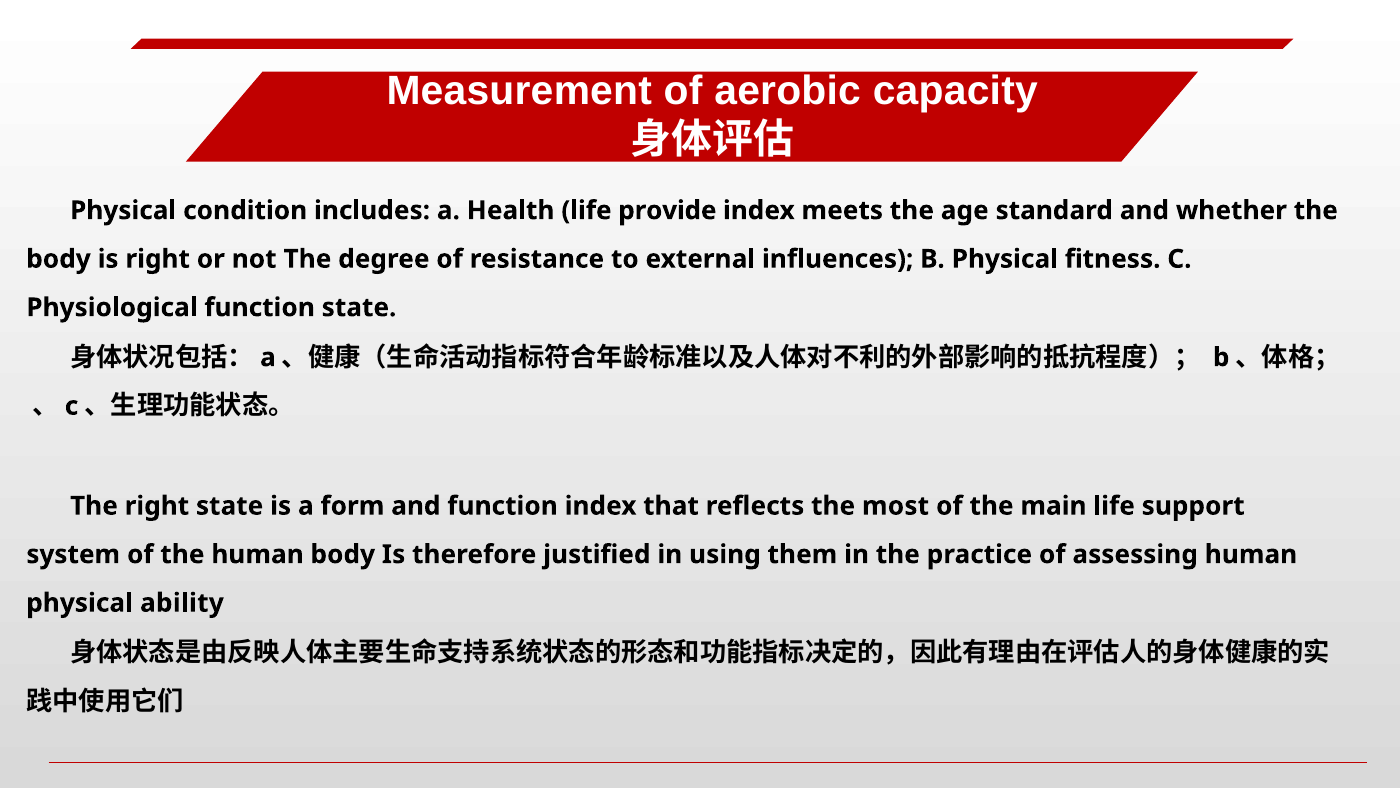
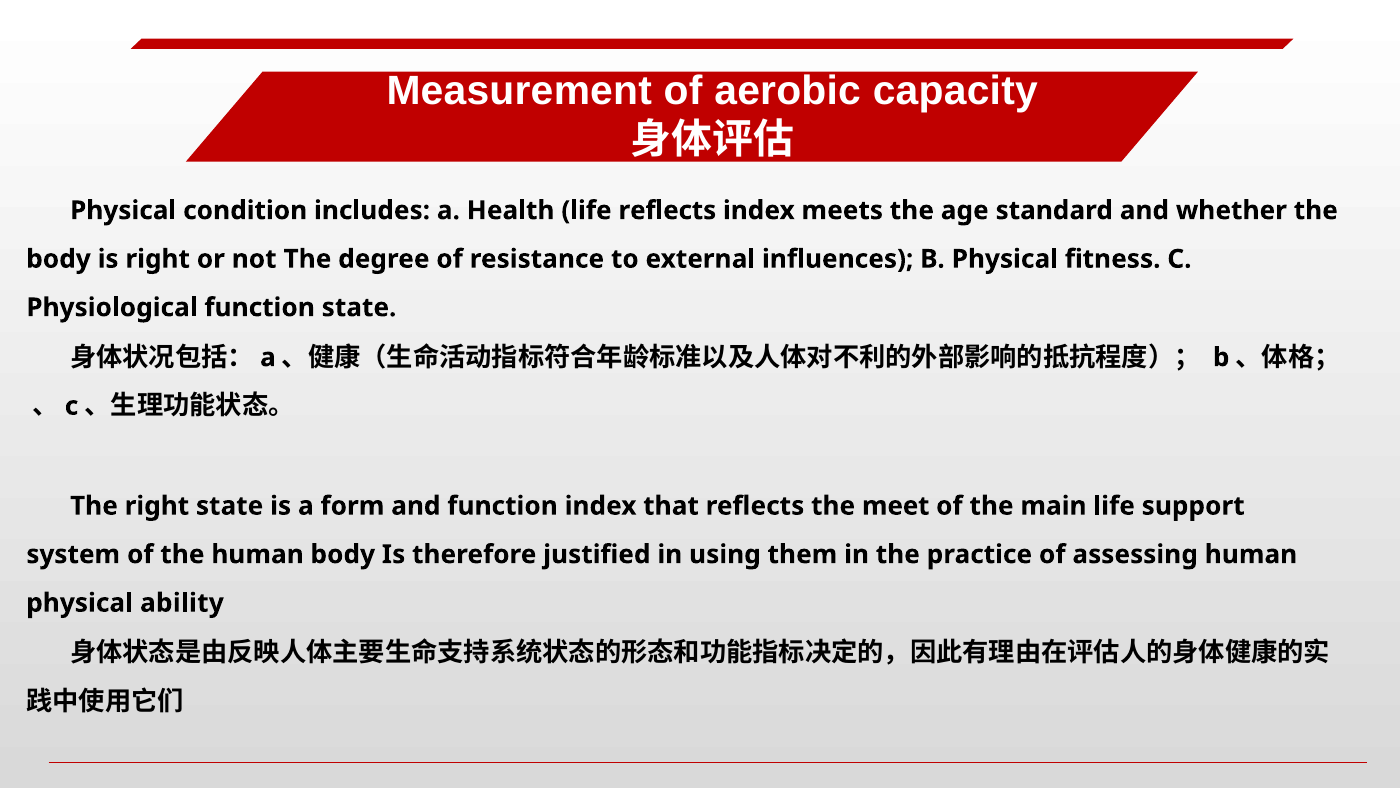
life provide: provide -> reflects (667, 210)
most: most -> meet (896, 506)
